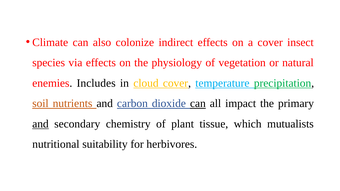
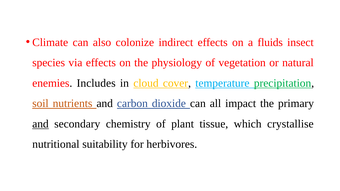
a cover: cover -> fluids (270, 42)
can underline: present -> none (198, 104)
mutualists: mutualists -> crystallise (290, 124)
